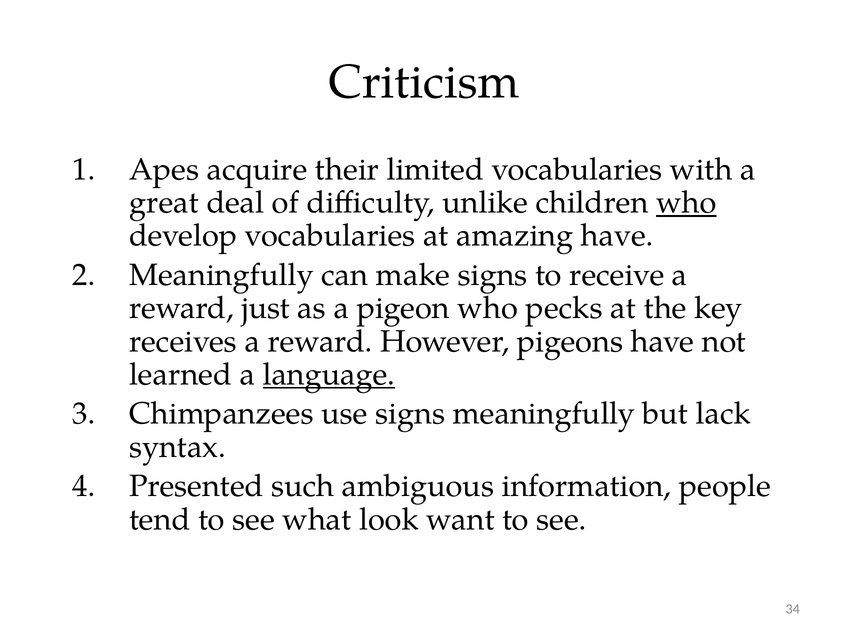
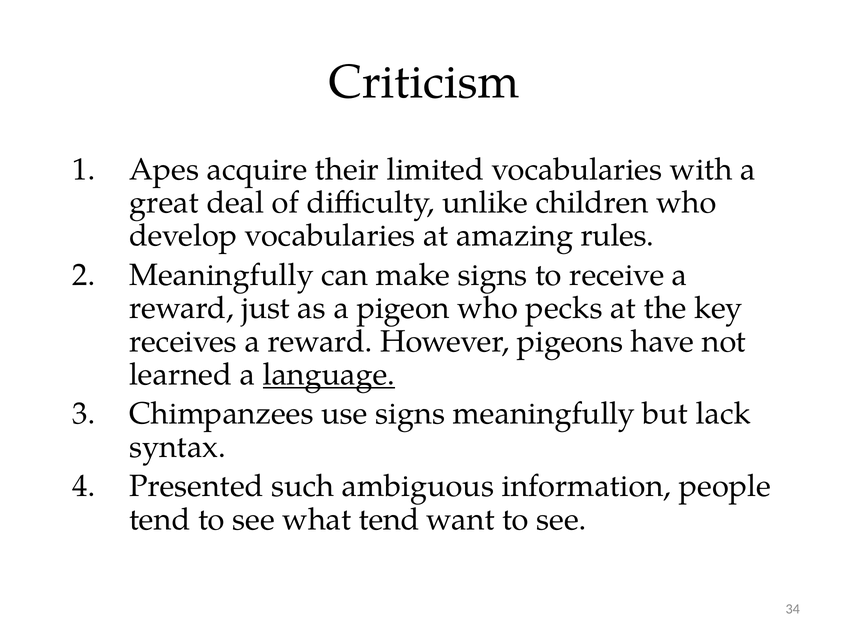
who underline: present -> none (686, 203)
amazing have: have -> rules (617, 236)
what look: look -> tend (389, 520)
